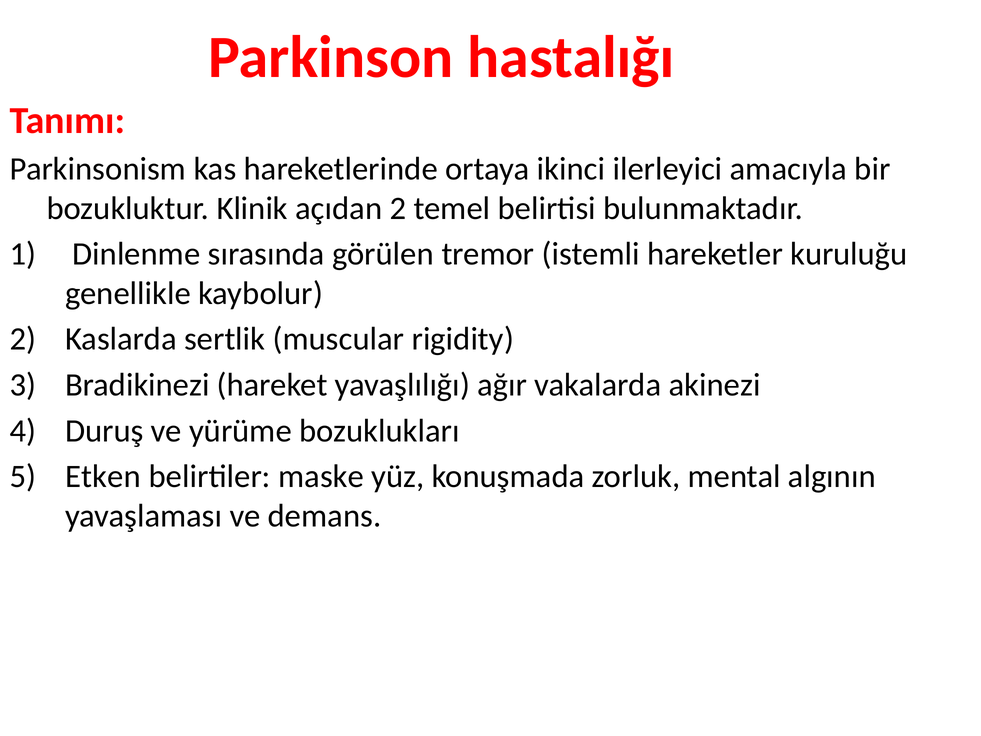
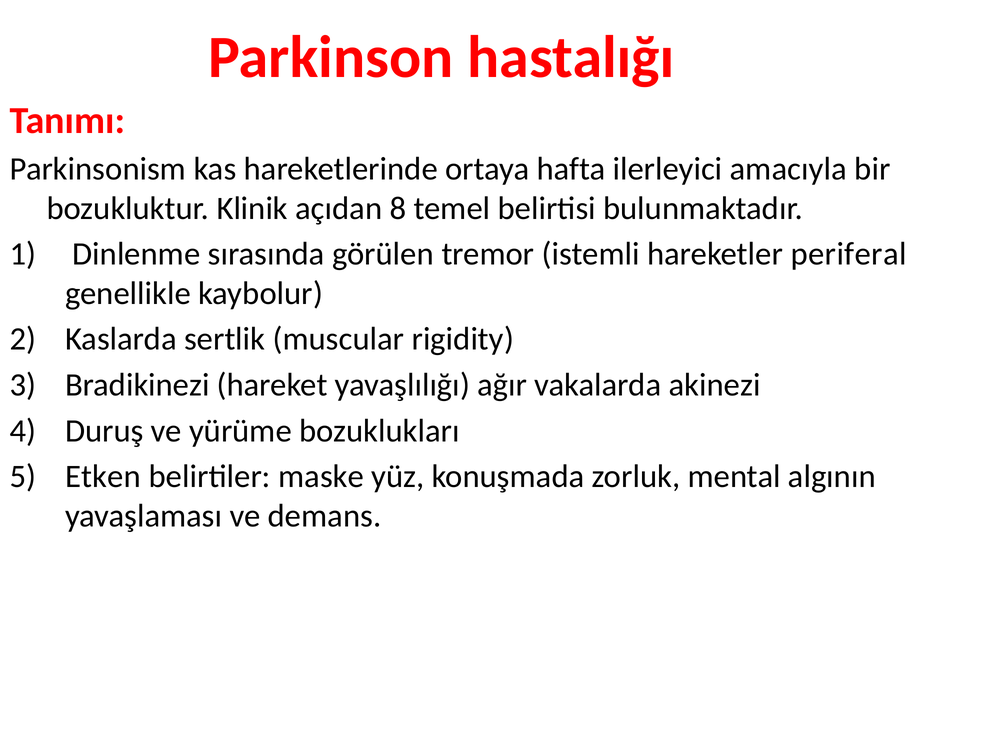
ikinci: ikinci -> hafta (571, 169)
açıdan 2: 2 -> 8 (398, 208)
kuruluğu: kuruluğu -> periferal (849, 254)
